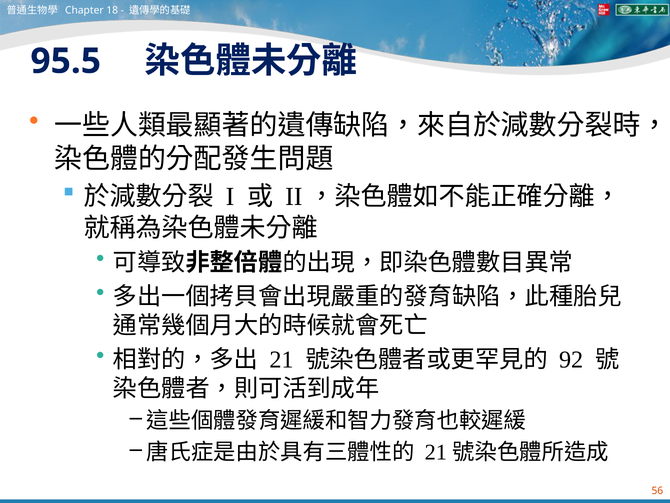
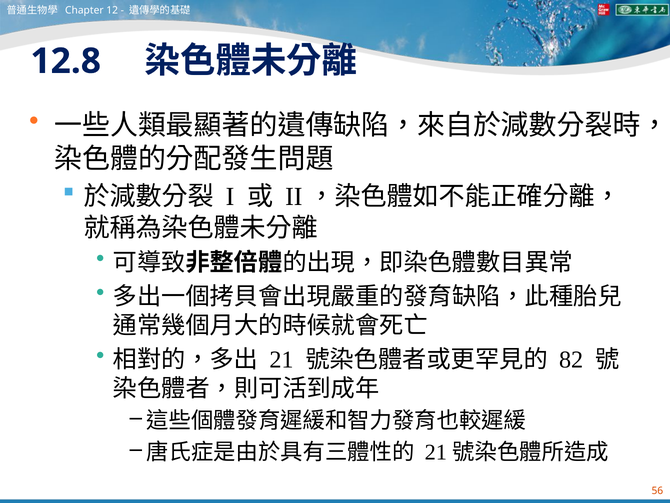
18: 18 -> 12 (112, 10)
95.5: 95.5 -> 12.8 (66, 61)
92: 92 -> 82 (571, 359)
